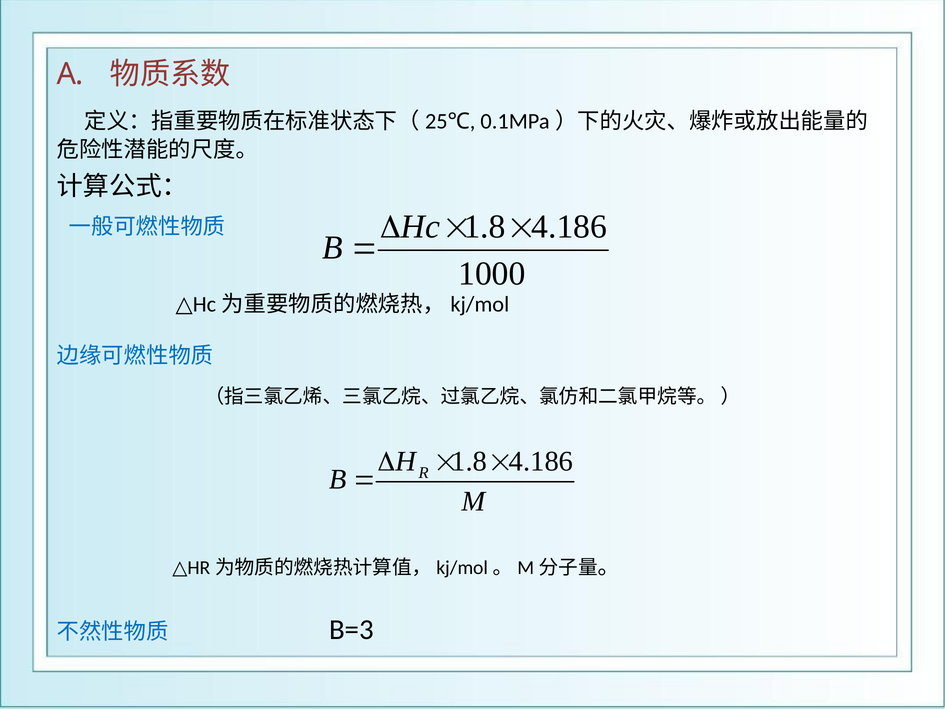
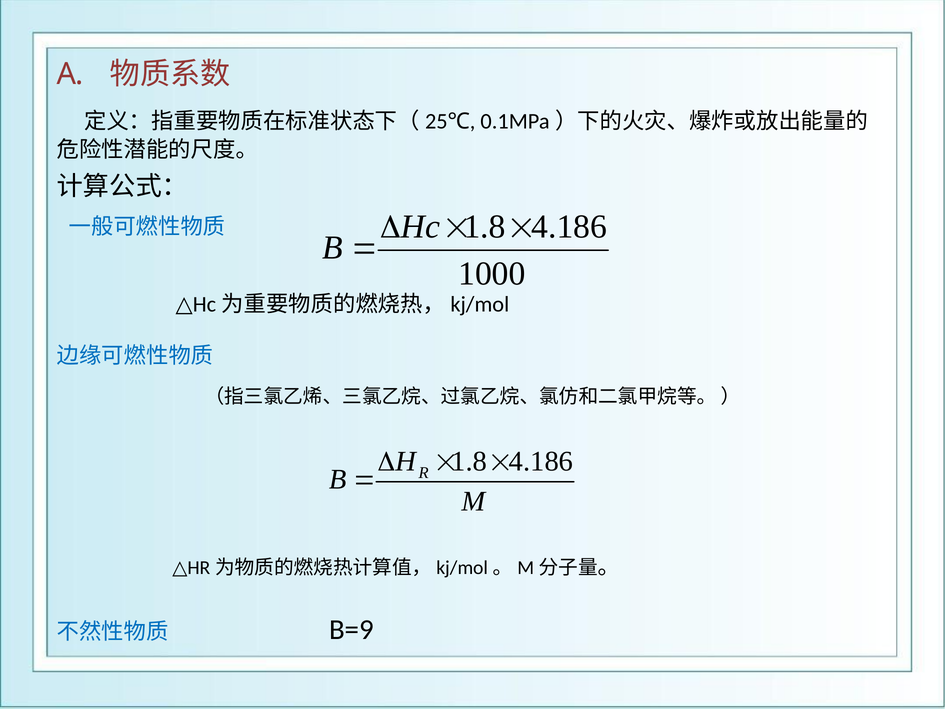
B=3: B=3 -> B=9 (351, 629)
